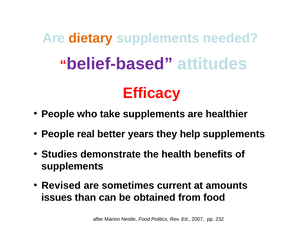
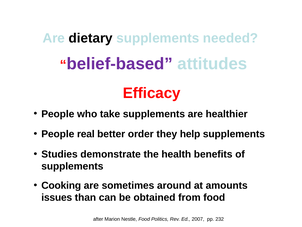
dietary colour: orange -> black (91, 38)
years: years -> order (141, 134)
Revised: Revised -> Cooking (61, 185)
current: current -> around (174, 185)
